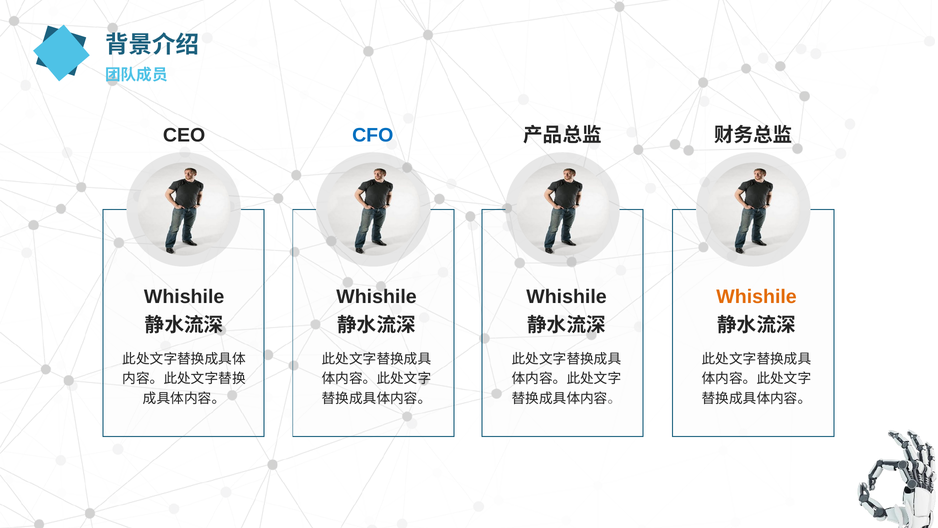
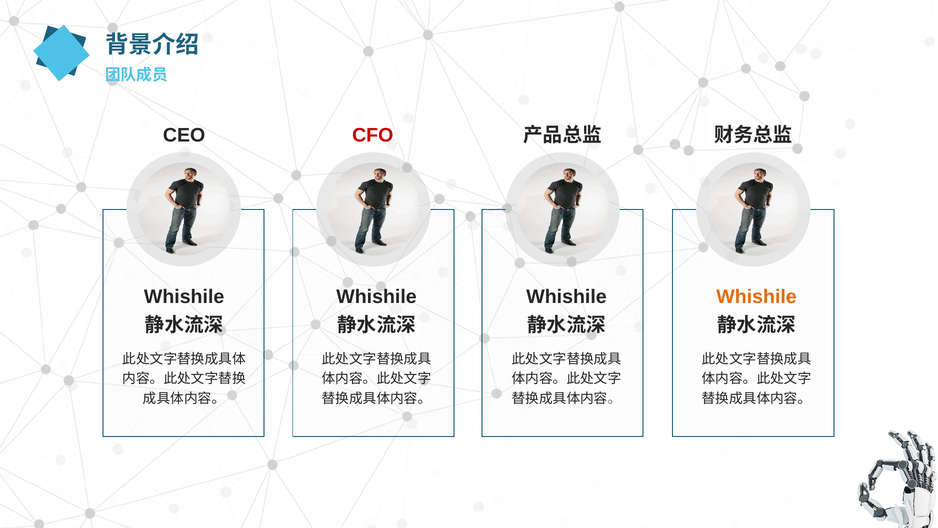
CFO colour: blue -> red (373, 135)
